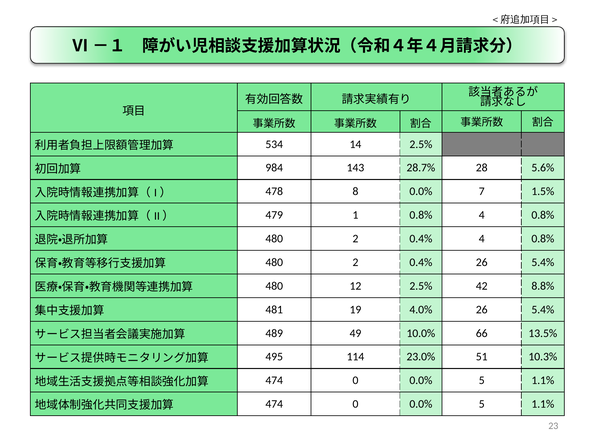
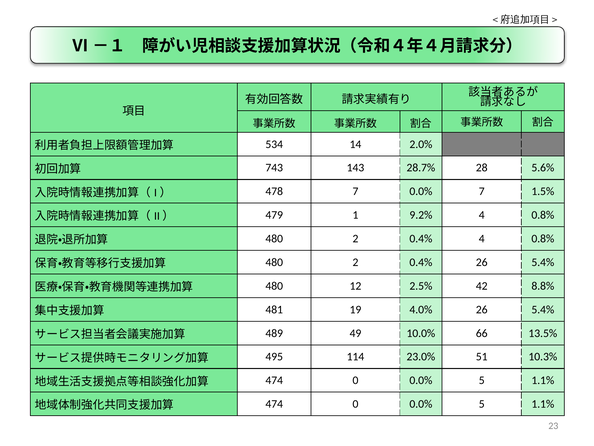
14 2.5%: 2.5% -> 2.0% (421, 144)
984: 984 -> 743 (274, 168)
478 8: 8 -> 7 (355, 191)
1 0.8%: 0.8% -> 9.2% (421, 215)
